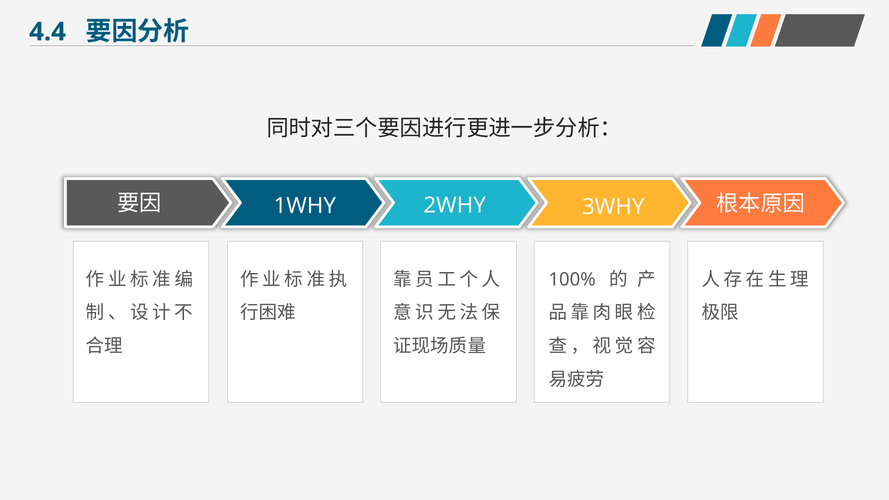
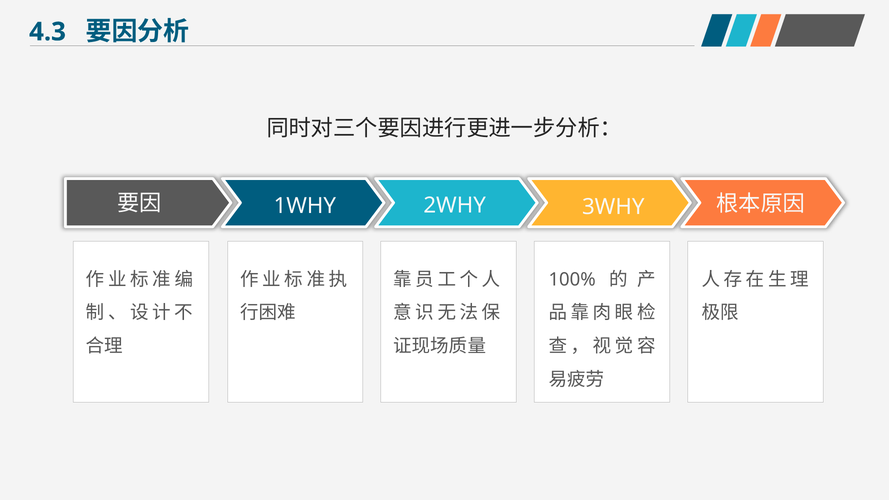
4.4: 4.4 -> 4.3 (48, 32)
